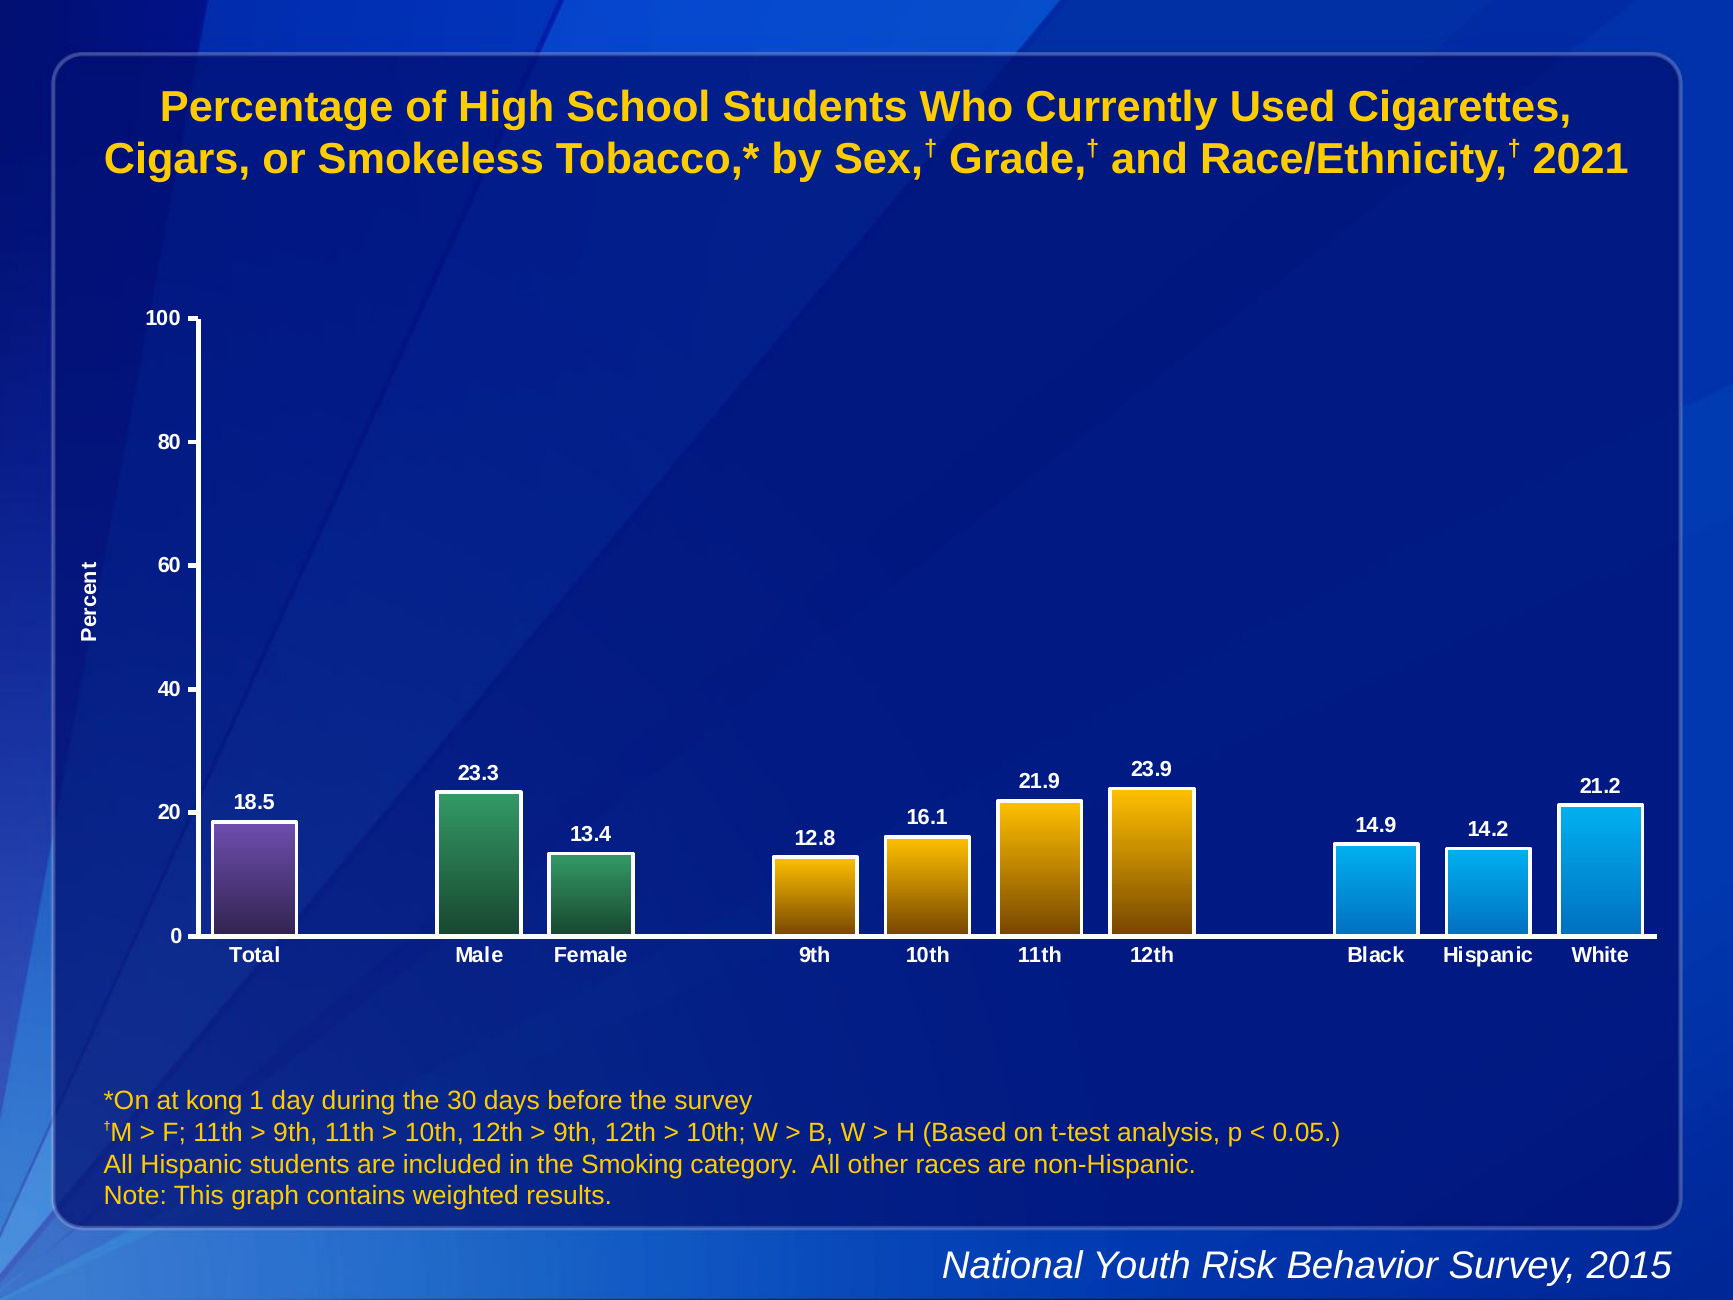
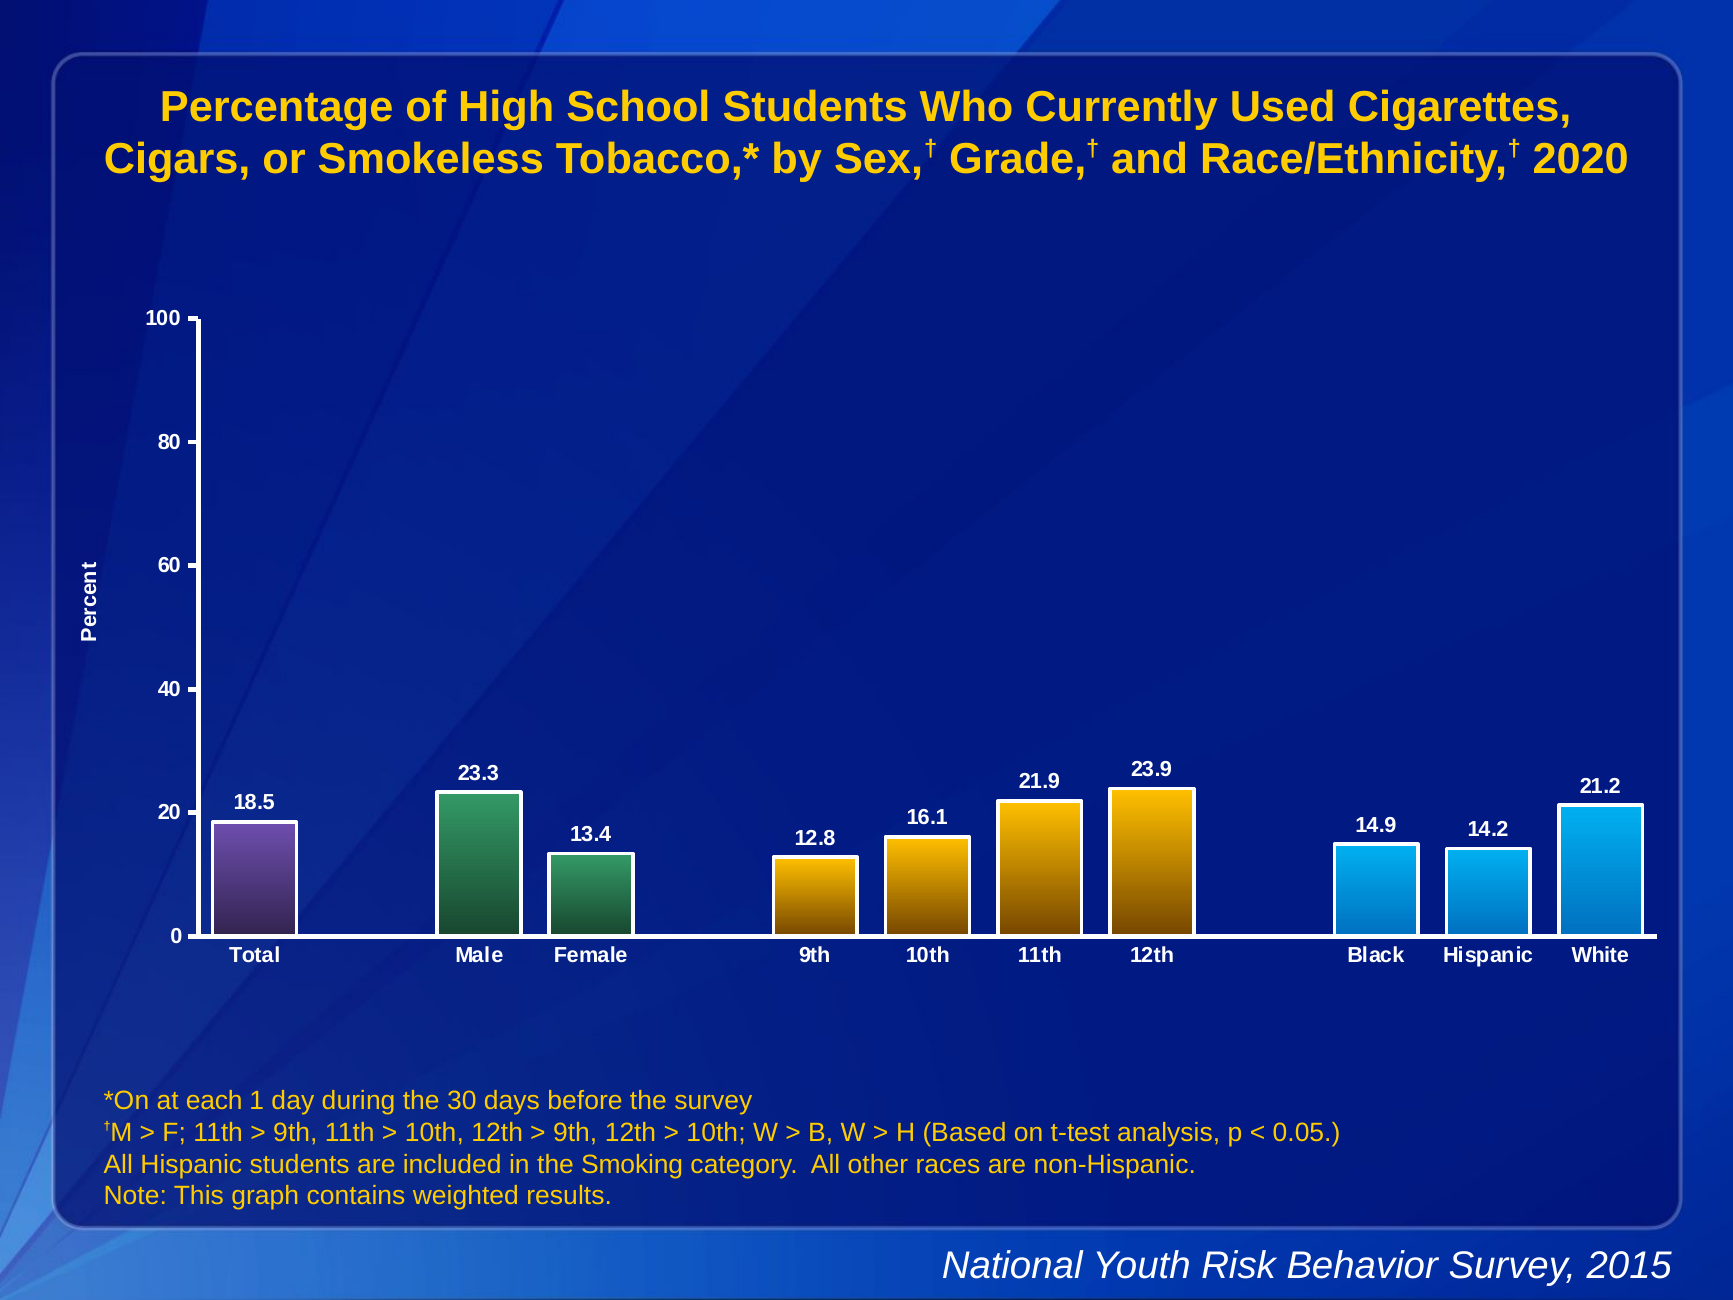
2021: 2021 -> 2020 (1581, 159)
kong: kong -> each (214, 1101)
